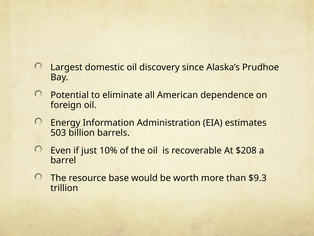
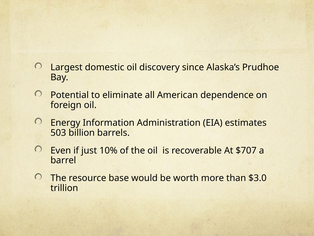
$208: $208 -> $707 (246, 150)
$9.3: $9.3 -> $3.0 (258, 178)
